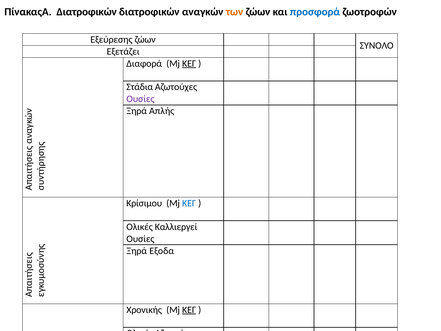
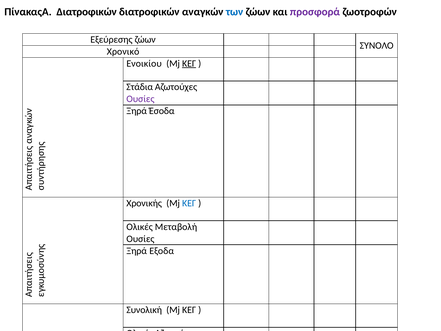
των colour: orange -> blue (235, 12)
προσφορά colour: blue -> purple (315, 12)
Εξετάζει: Εξετάζει -> Χρονικό (123, 52)
Διαφορά: Διαφορά -> Ενοικίου (144, 64)
Απλής: Απλής -> Έσοδα (162, 111)
Κρίσιμου: Κρίσιμου -> Χρονικής (144, 203)
Καλλιεργεί: Καλλιεργεί -> Μεταβολή (176, 227)
Χρονικής: Χρονικής -> Συνολική (144, 310)
ΚΕΓ underline: present -> none (189, 310)
